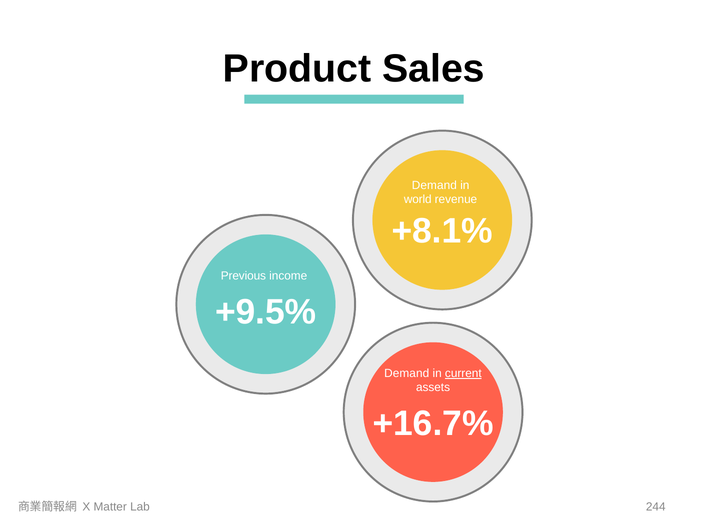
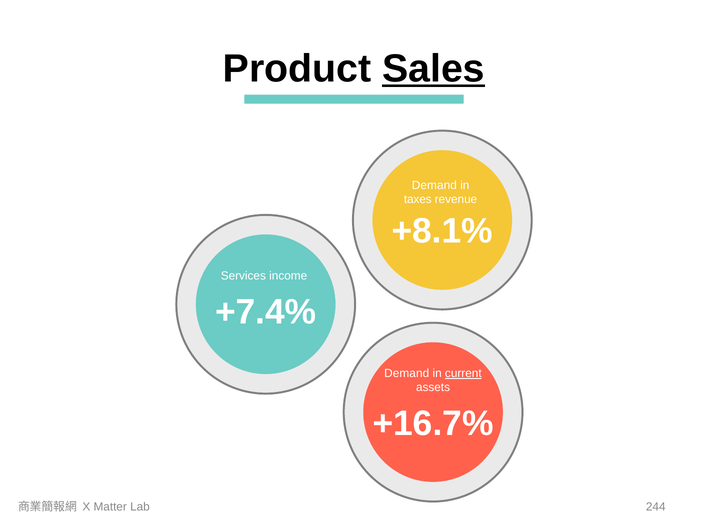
Sales underline: none -> present (434, 69)
world: world -> taxes (418, 200)
Previous: Previous -> Services (243, 276)
+9.5%: +9.5% -> +7.4% (266, 312)
